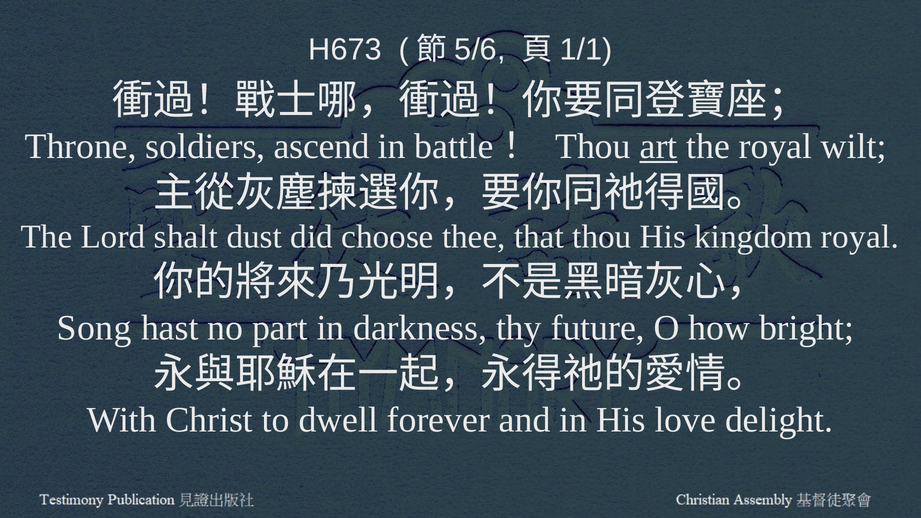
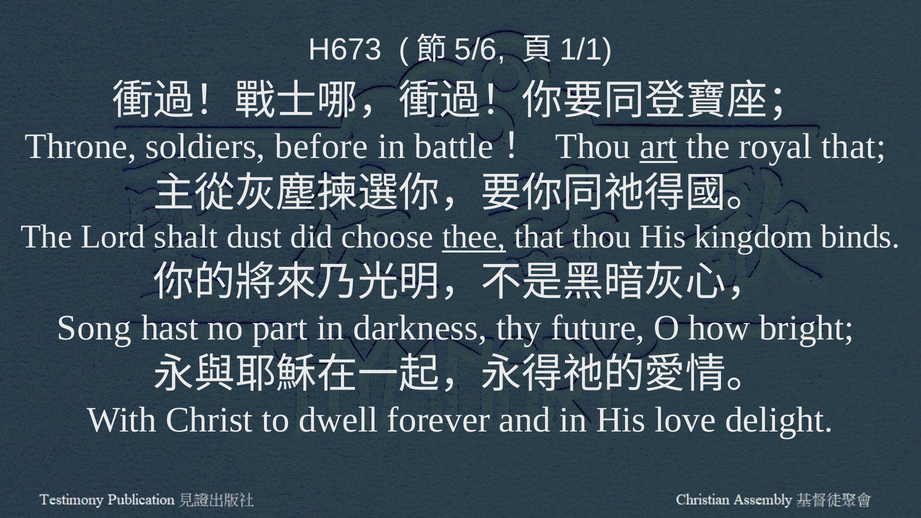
ascend: ascend -> before (321, 147)
royal wilt: wilt -> that (854, 147)
thee underline: none -> present (474, 237)
kingdom royal: royal -> binds (860, 237)
